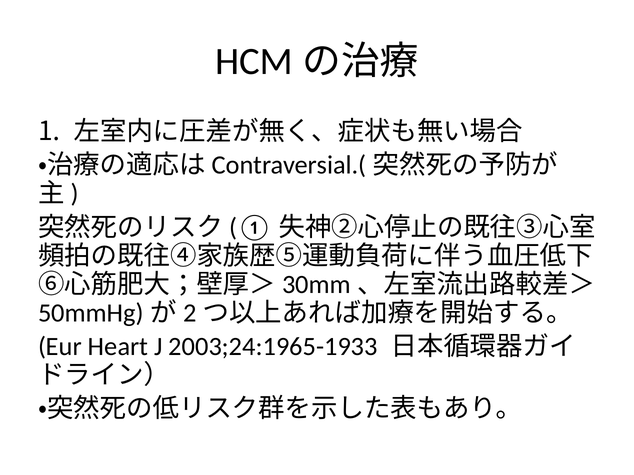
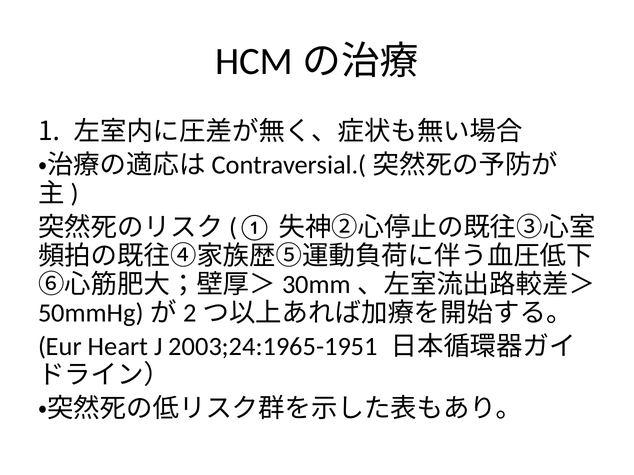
2003;24:1965-1933: 2003;24:1965-1933 -> 2003;24:1965-1951 (273, 347)
